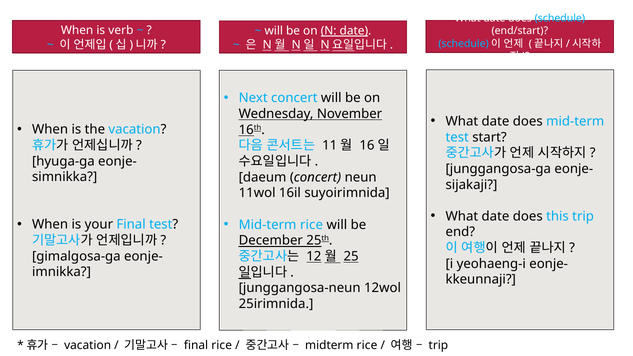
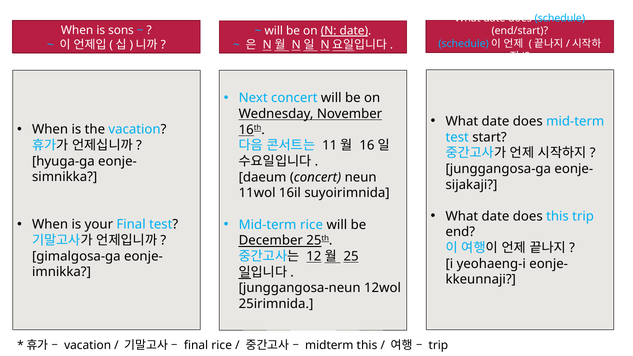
verb: verb -> sons (121, 30)
midterm rice: rice -> this (367, 346)
